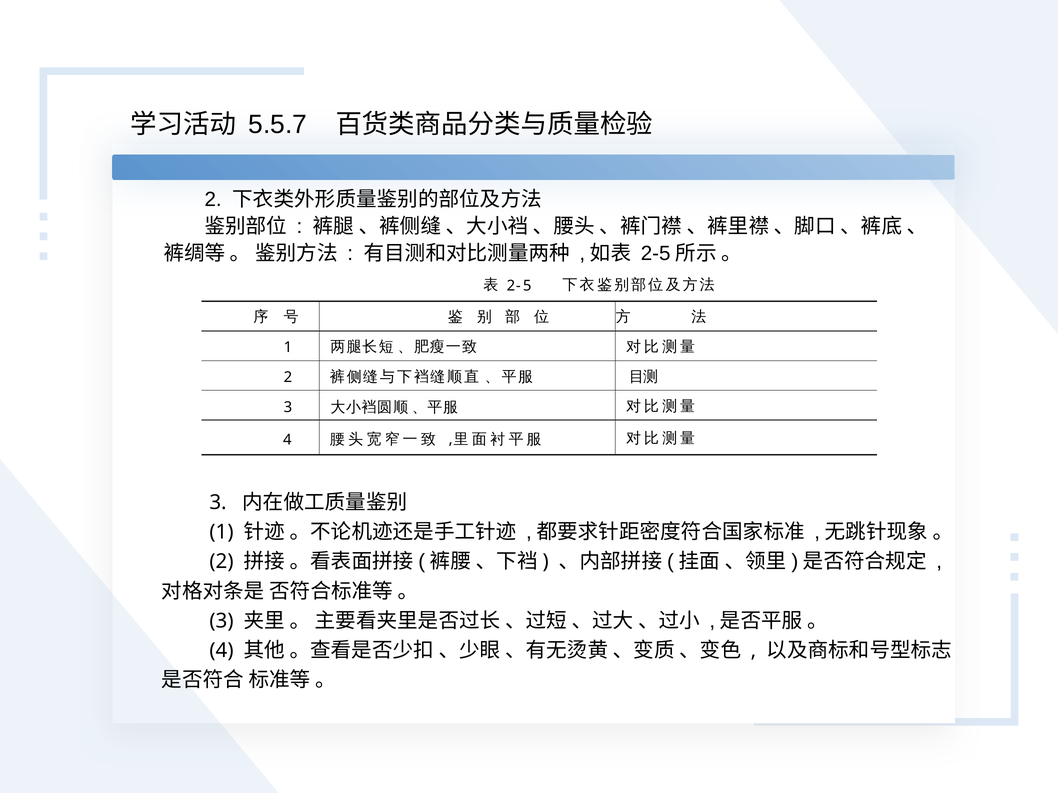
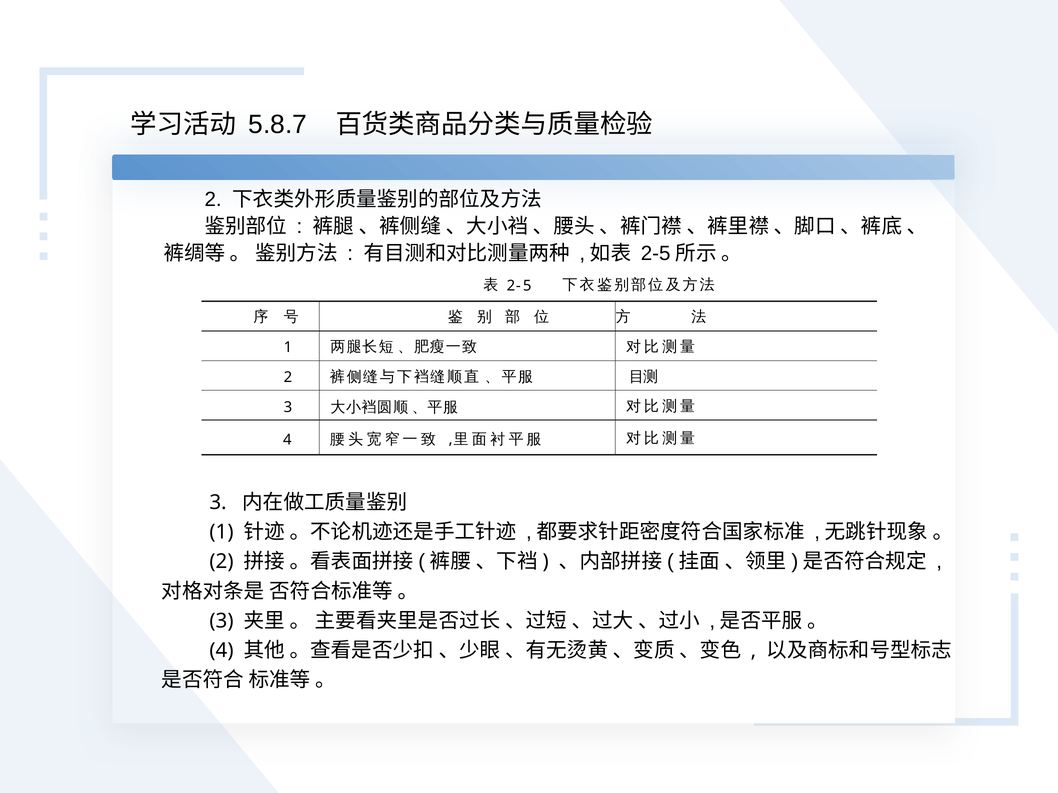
5.5.7: 5.5.7 -> 5.8.7 (278, 124)
